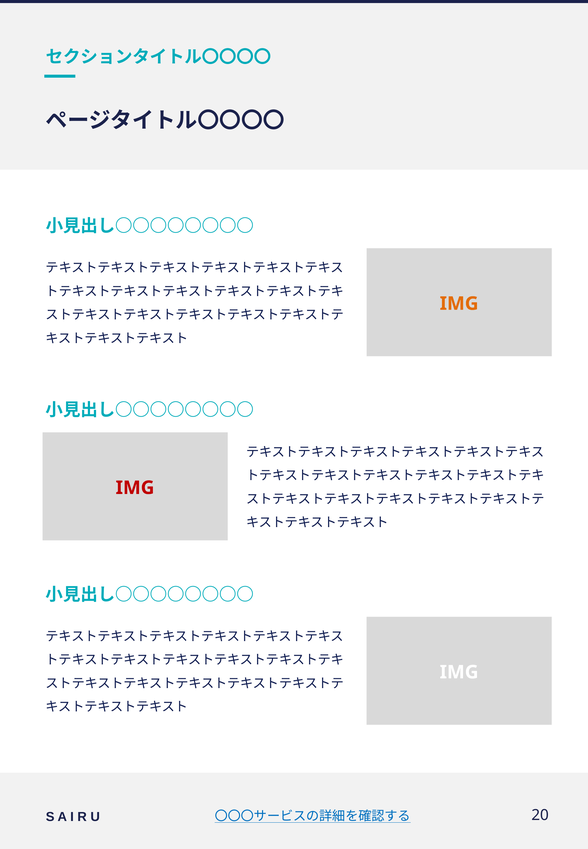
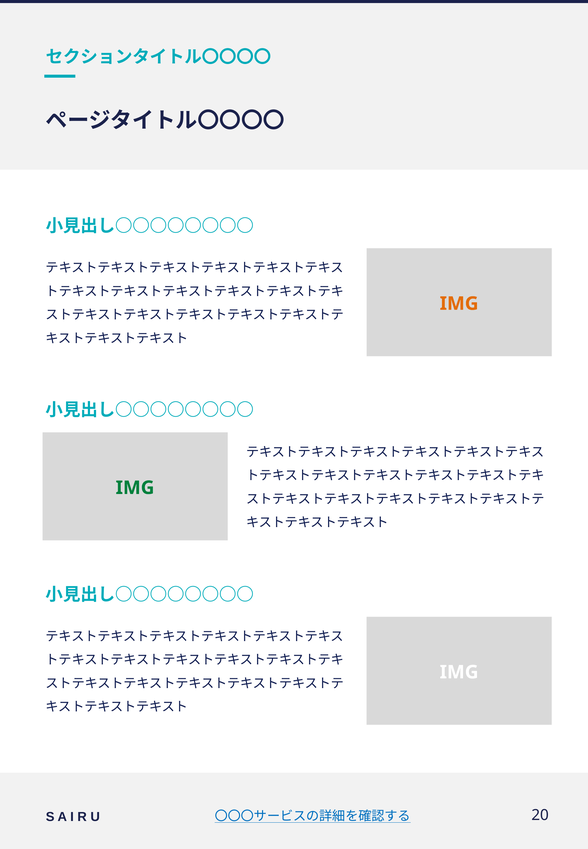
IMG colour: red -> green (135, 488)
